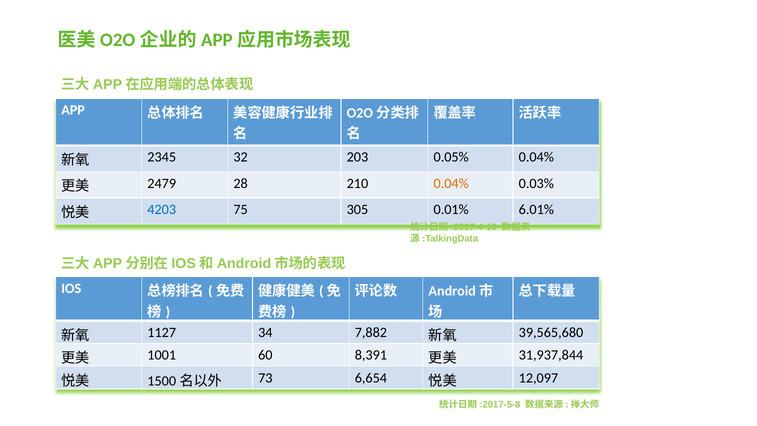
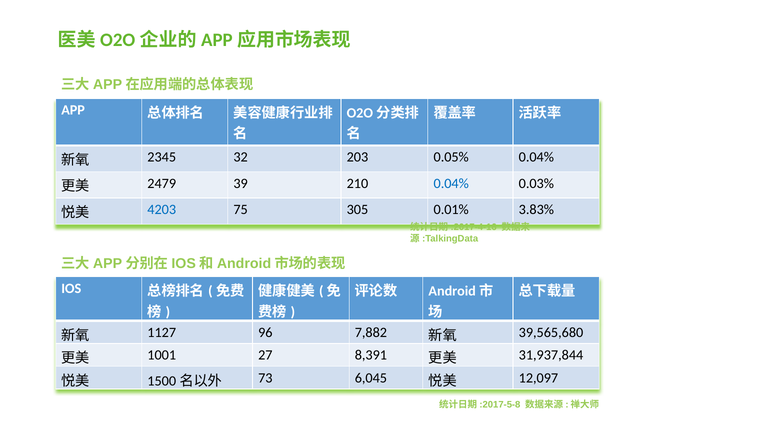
28: 28 -> 39 (241, 183)
0.04% colour: orange -> blue (451, 183)
6.01%: 6.01% -> 3.83% (536, 210)
34: 34 -> 96 (265, 332)
60: 60 -> 27 (265, 355)
6,654: 6,654 -> 6,045 (371, 378)
